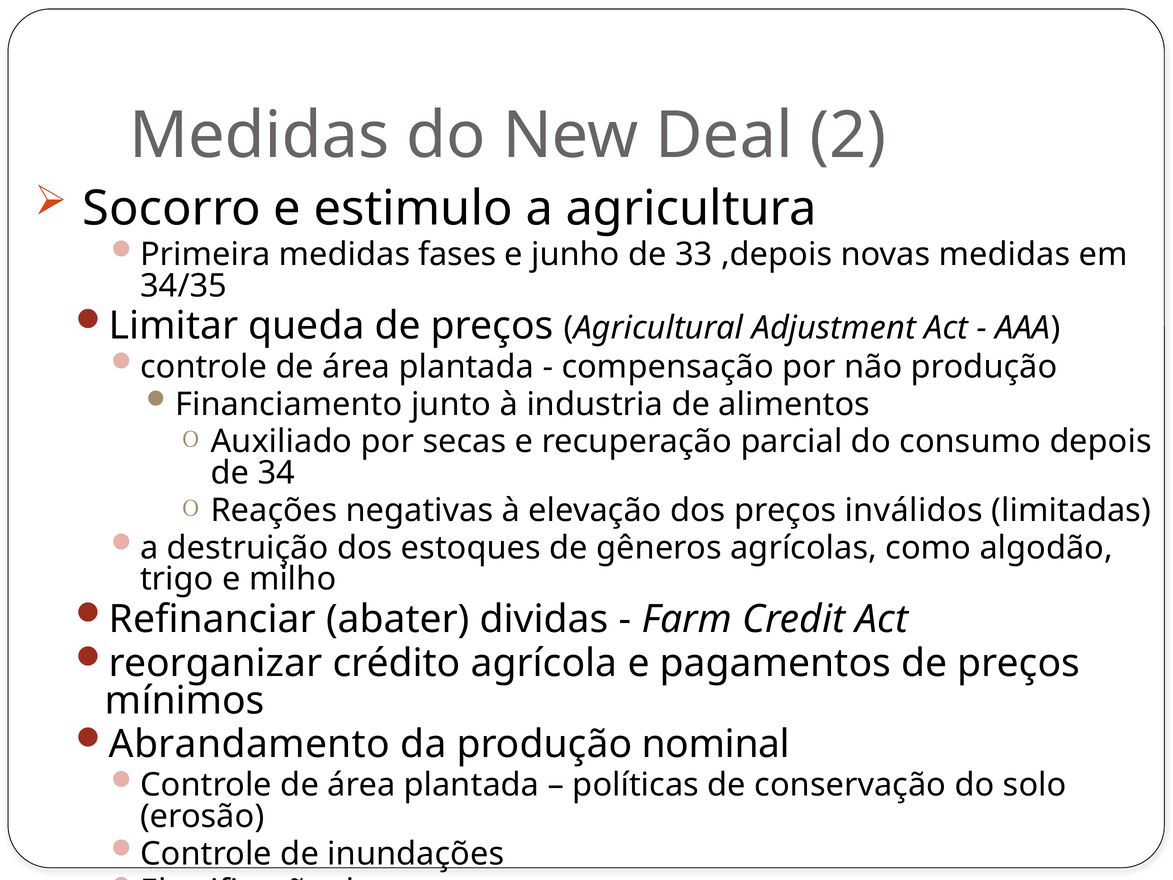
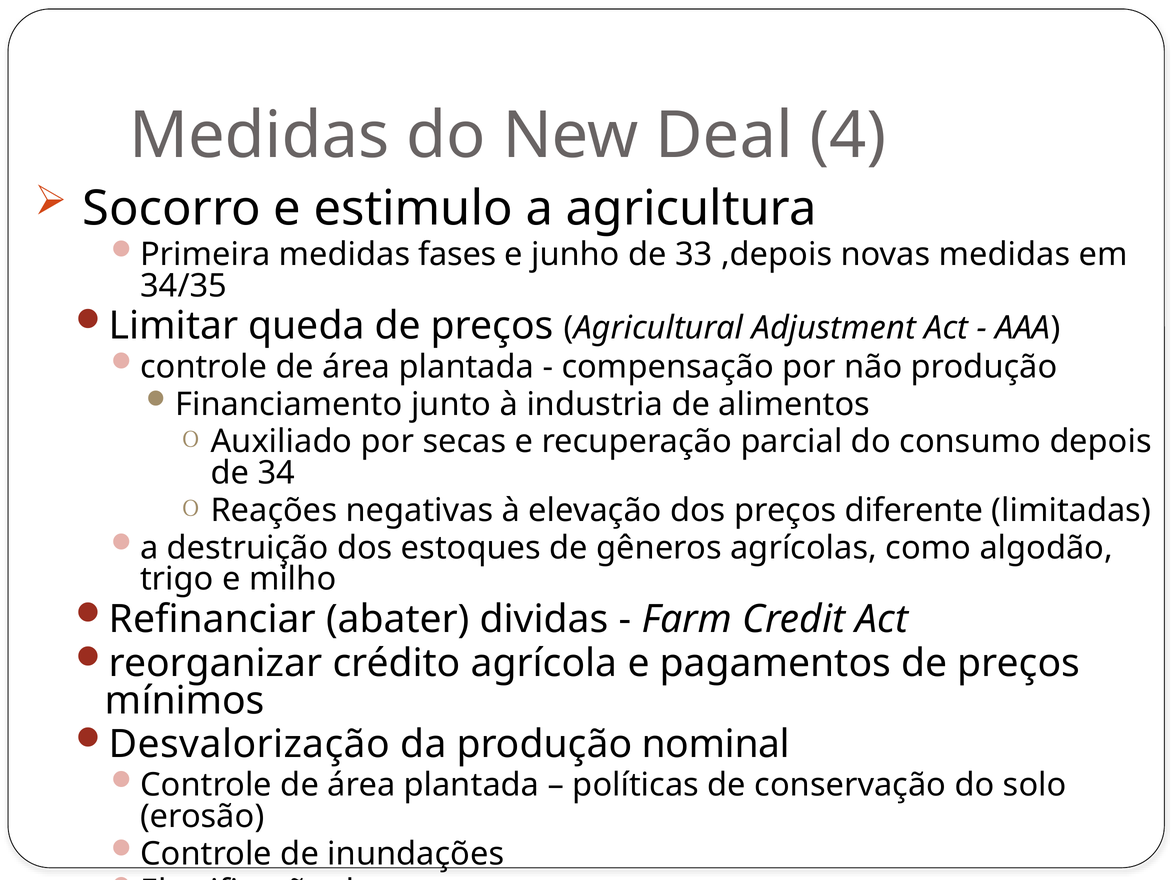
2: 2 -> 4 (848, 136)
inválidos: inválidos -> diferente (914, 510)
Abrandamento: Abrandamento -> Desvalorização (249, 744)
